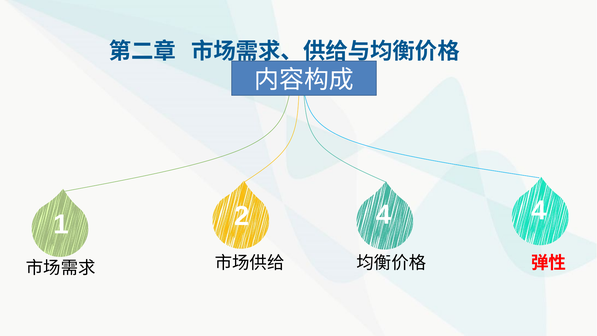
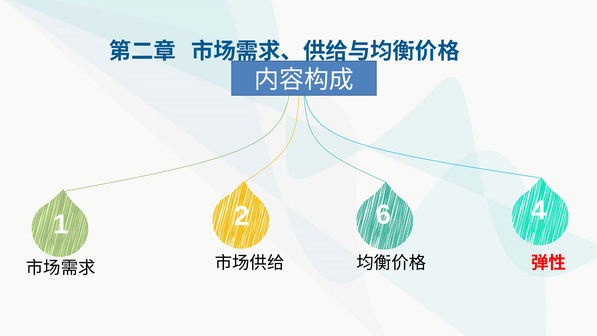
2 4: 4 -> 6 (383, 215)
